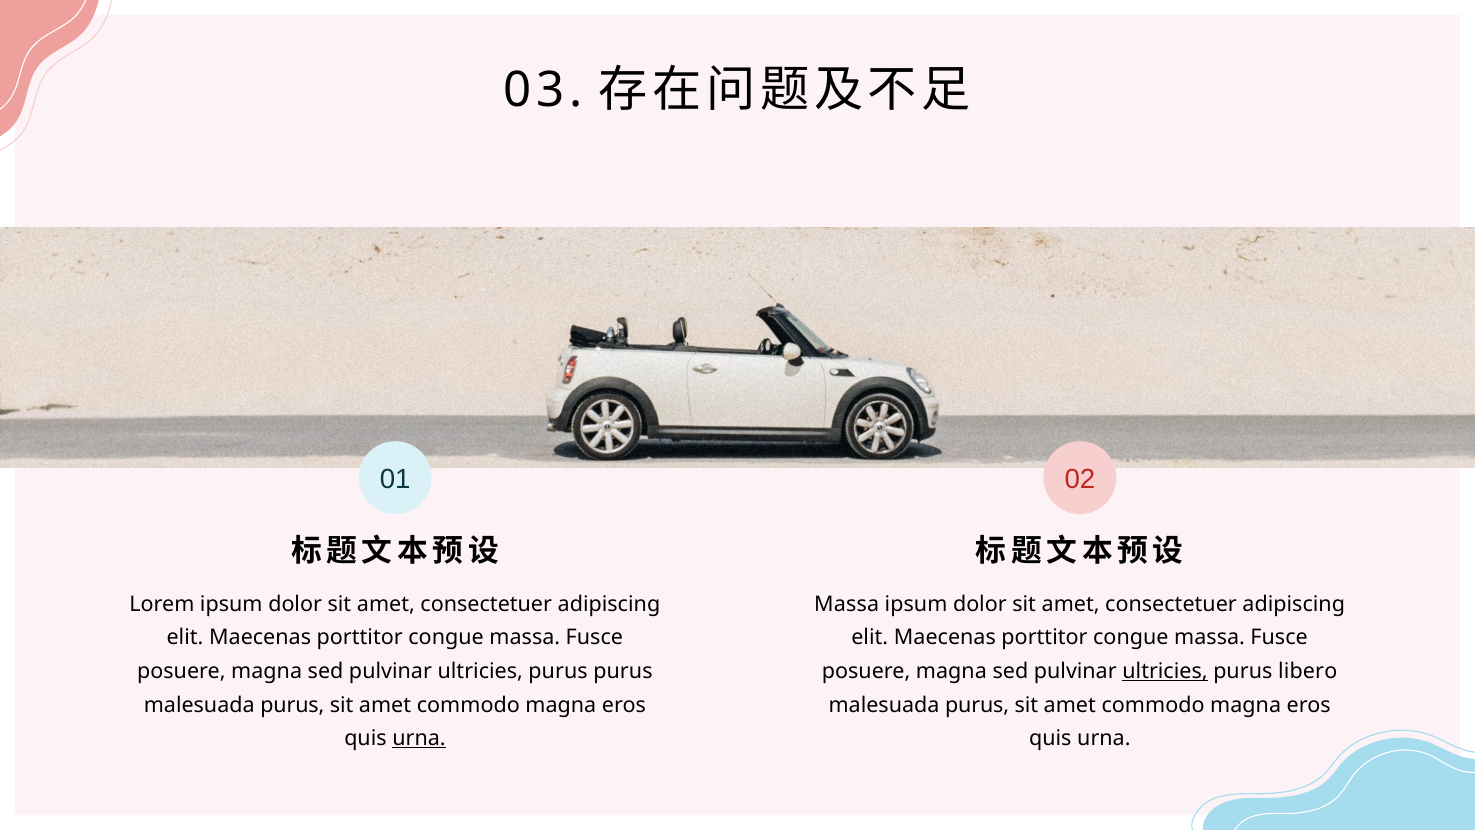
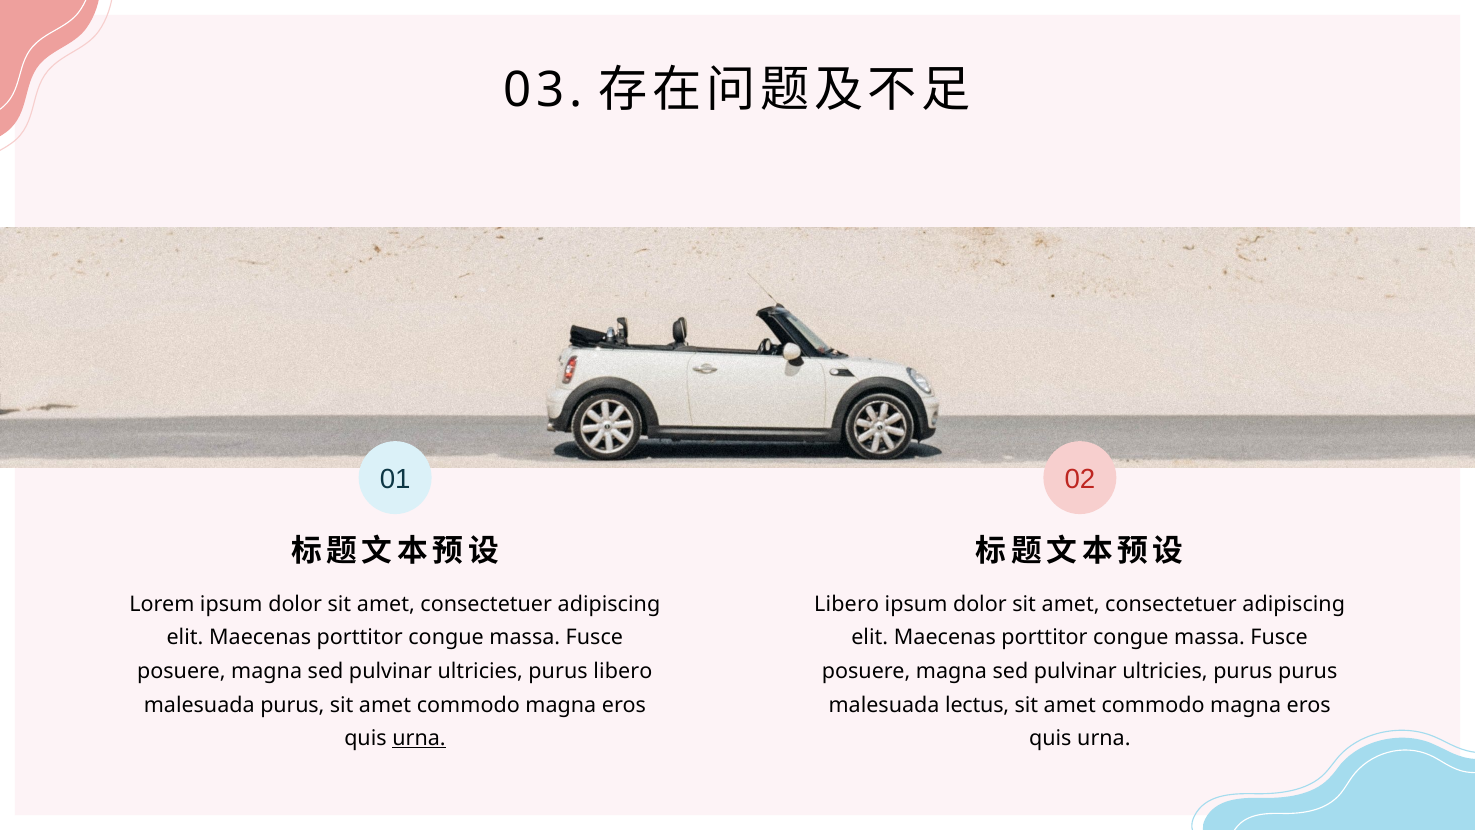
Massa: Massa -> Libero (847, 604)
purus purus: purus -> libero (623, 671)
ultricies underline: present -> none (1165, 671)
purus libero: libero -> purus (1308, 671)
purus: purus -> lectus (977, 705)
